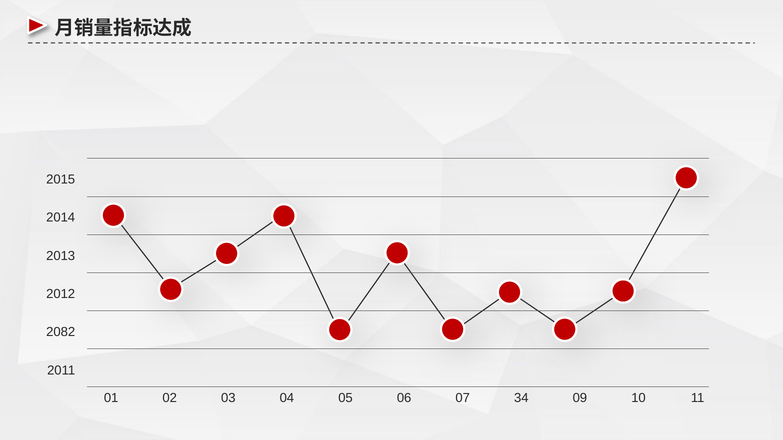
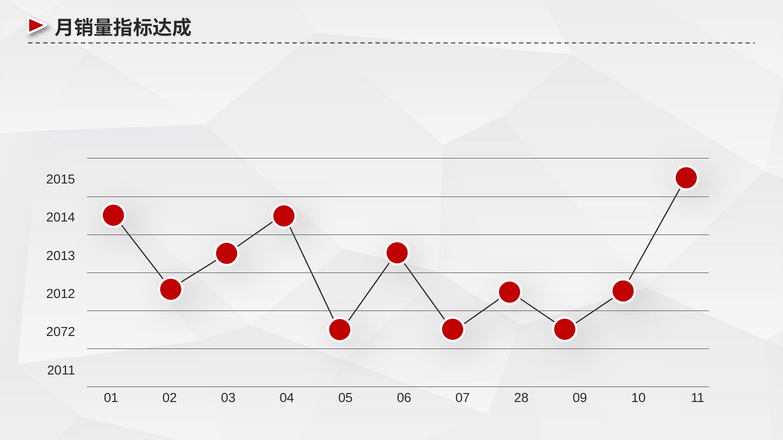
2082: 2082 -> 2072 (61, 332)
34: 34 -> 28 (521, 398)
